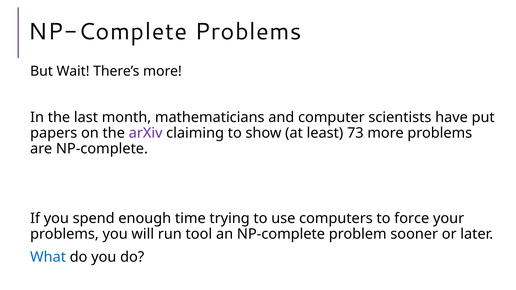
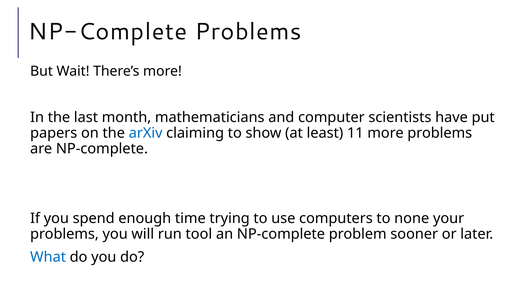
arXiv colour: purple -> blue (146, 133)
73: 73 -> 11 (355, 133)
force: force -> none (412, 218)
